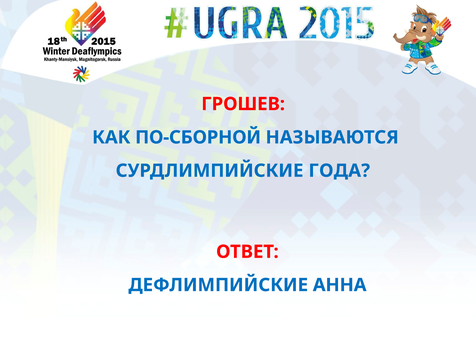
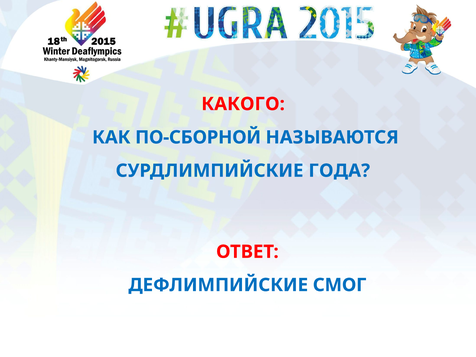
ГРОШЕВ: ГРОШЕВ -> КАКОГО (243, 104)
АННА: АННА -> СМОГ (340, 285)
